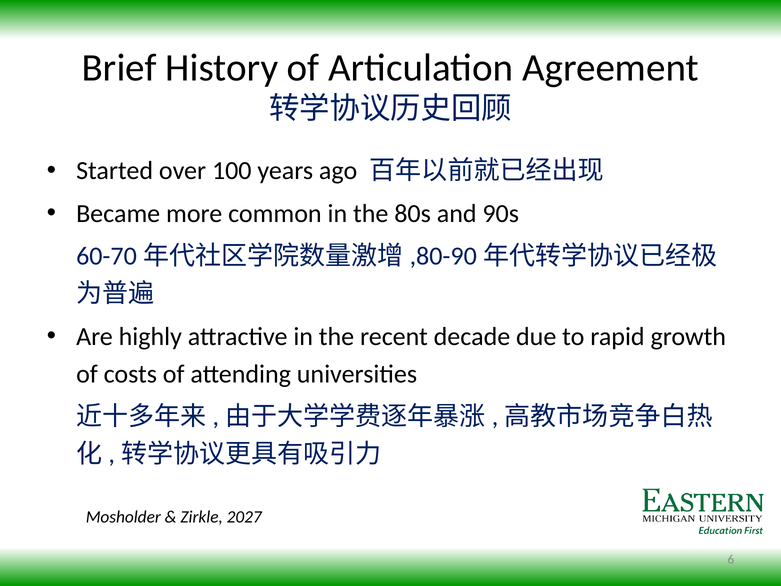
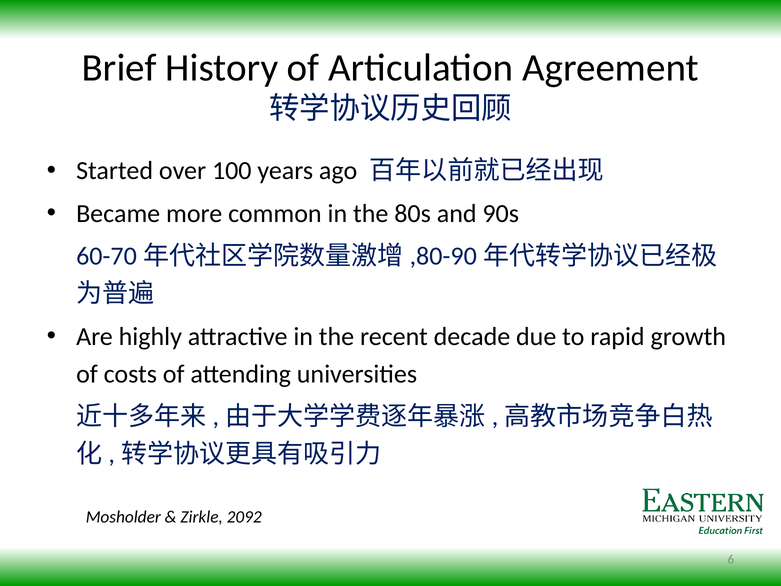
2027: 2027 -> 2092 (244, 517)
